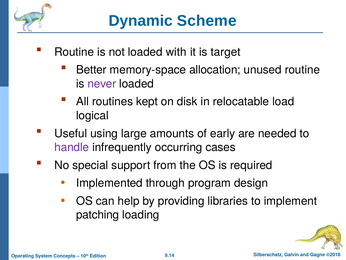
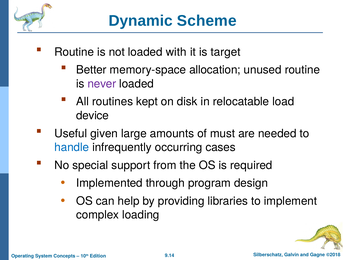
logical: logical -> device (92, 115)
using: using -> given (104, 133)
early: early -> must (223, 133)
handle colour: purple -> blue (72, 147)
patching: patching -> complex (98, 214)
